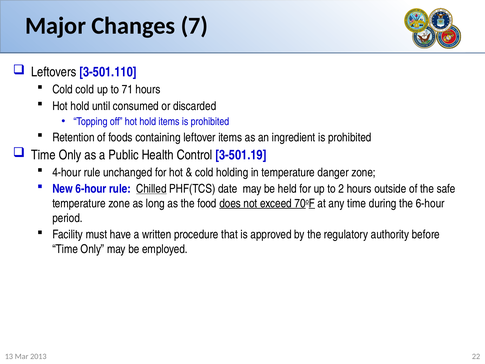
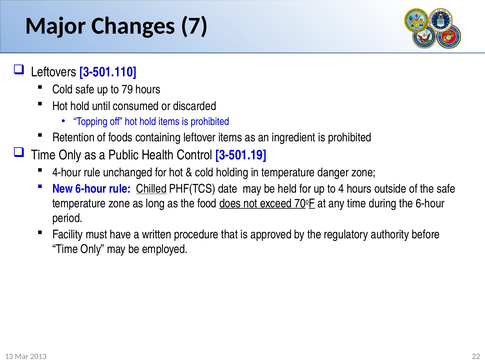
Cold cold: cold -> safe (85, 89)
71: 71 -> 79 (127, 89)
2: 2 -> 4 (341, 189)
